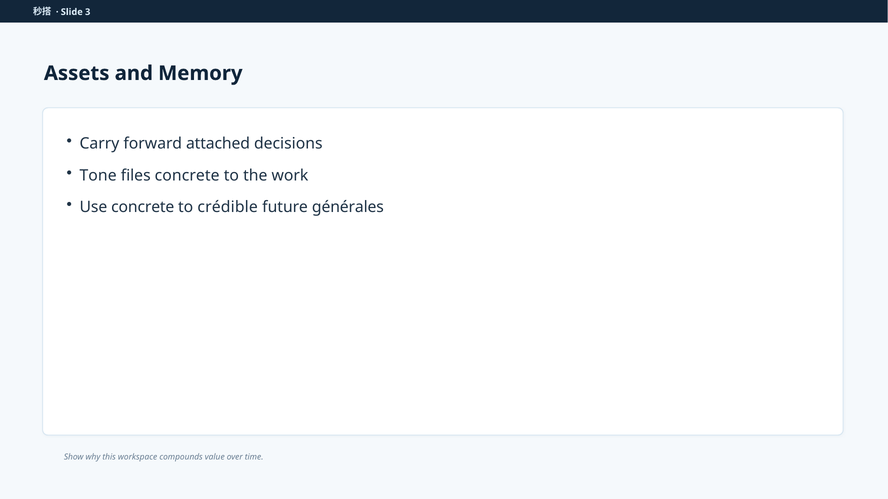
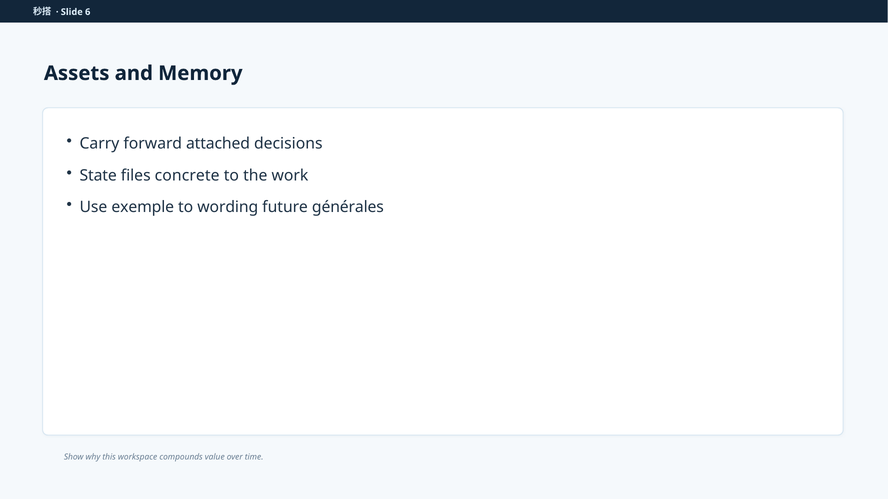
3: 3 -> 6 (88, 12)
Tone: Tone -> State (98, 176)
Use concrete: concrete -> exemple (143, 207)
crédible: crédible -> wording (228, 207)
